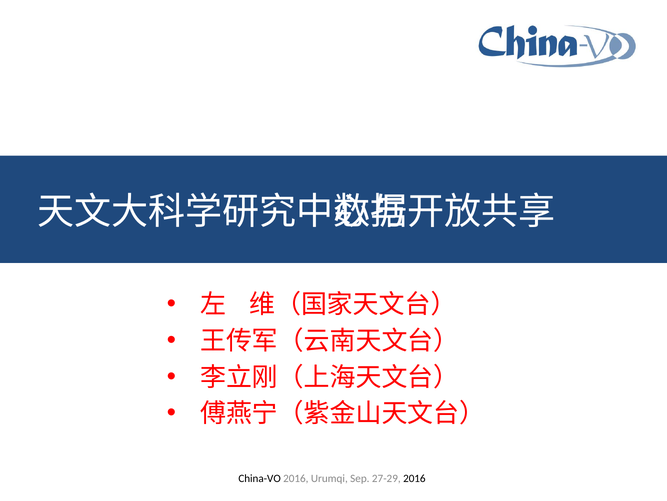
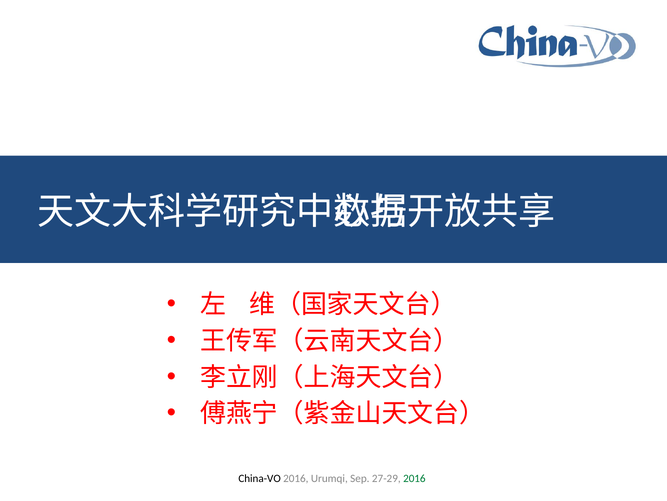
2016 colour: black -> green (414, 478)
